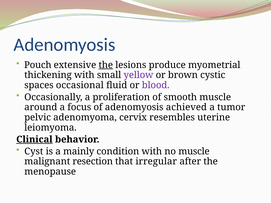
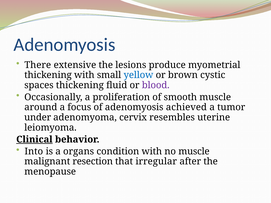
Pouch: Pouch -> There (38, 65)
the underline: present -> none (106, 65)
yellow colour: purple -> blue (138, 75)
spaces occasional: occasional -> thickening (80, 85)
pelvic: pelvic -> under (38, 118)
Cyst: Cyst -> Into (34, 152)
mainly: mainly -> organs (79, 152)
